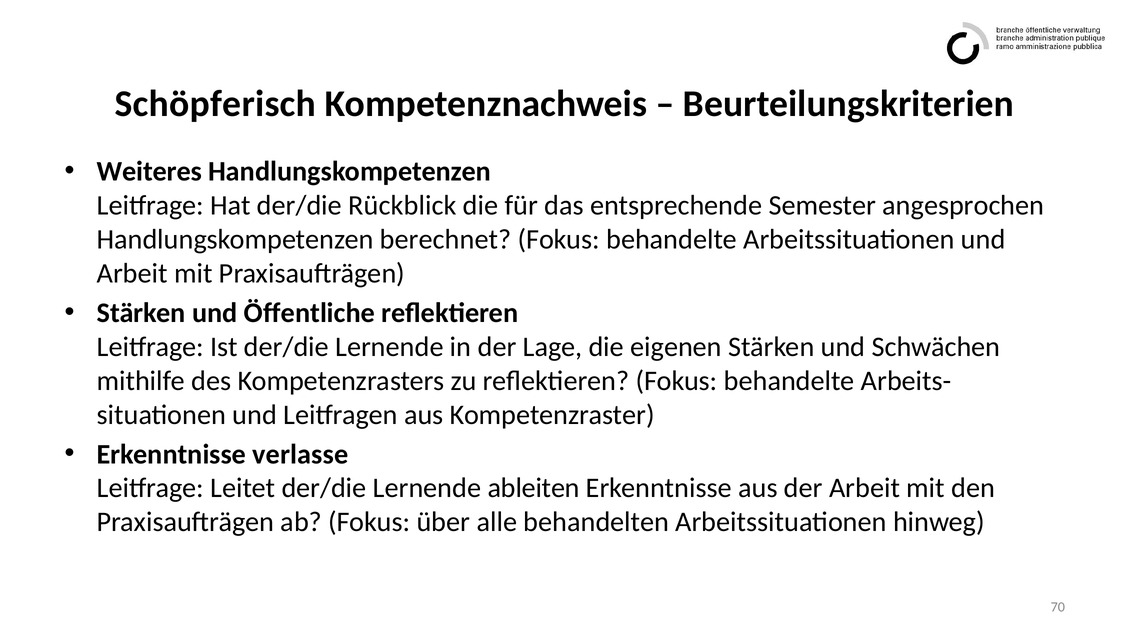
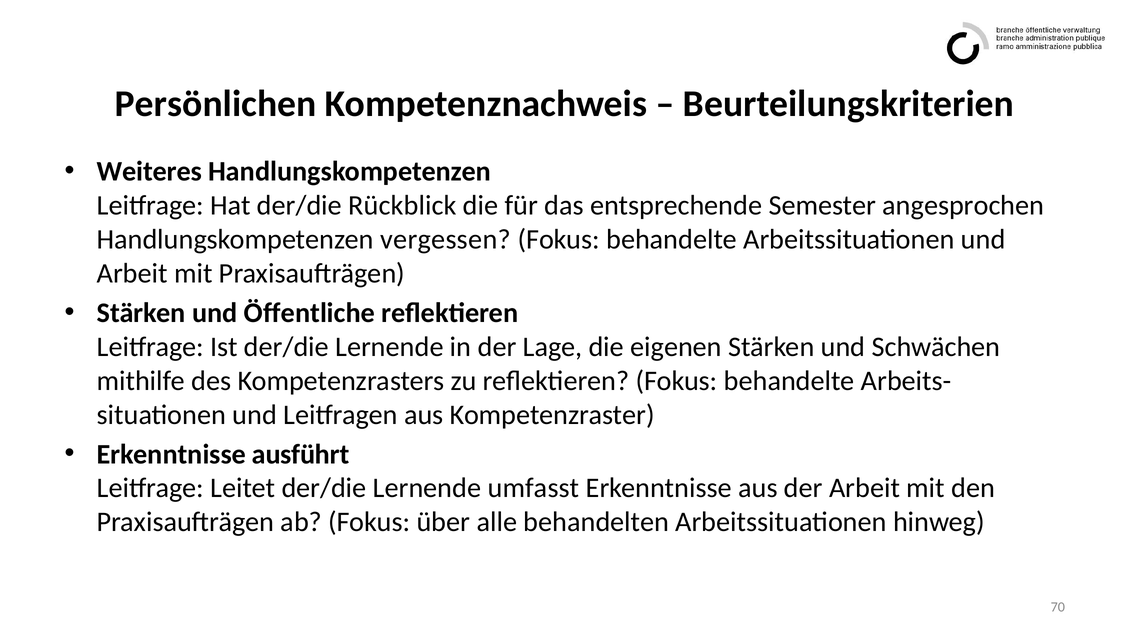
Schöpferisch: Schöpferisch -> Persönlichen (216, 104)
berechnet: berechnet -> vergessen (446, 239)
verlasse: verlasse -> ausführt (301, 454)
ableiten: ableiten -> umfasst (533, 488)
